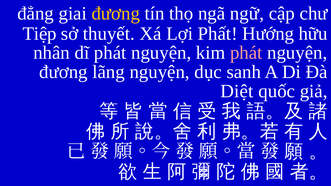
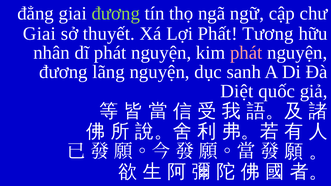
đương colour: yellow -> light green (116, 13)
Tiệp: Tiệp -> Giai (39, 34)
Hướng: Hướng -> Tương (268, 34)
